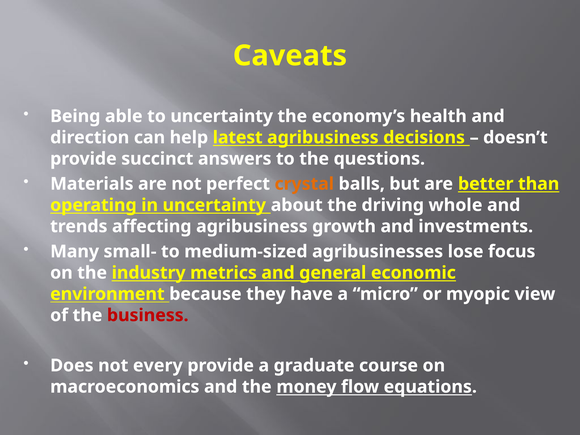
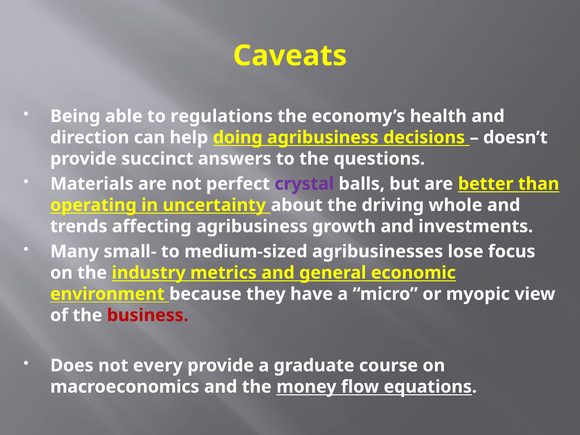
to uncertainty: uncertainty -> regulations (222, 116)
latest: latest -> doing (238, 137)
crystal colour: orange -> purple (304, 184)
